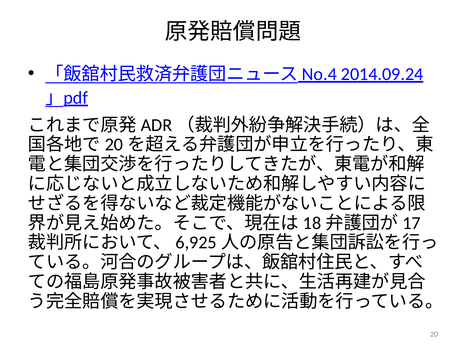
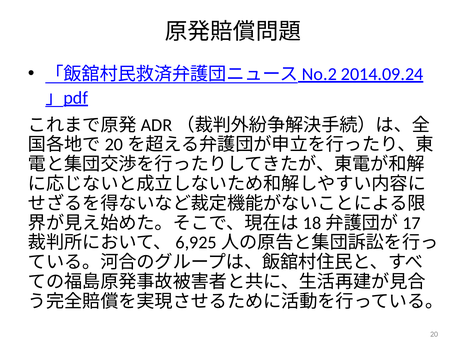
No.4: No.4 -> No.2 (319, 74)
